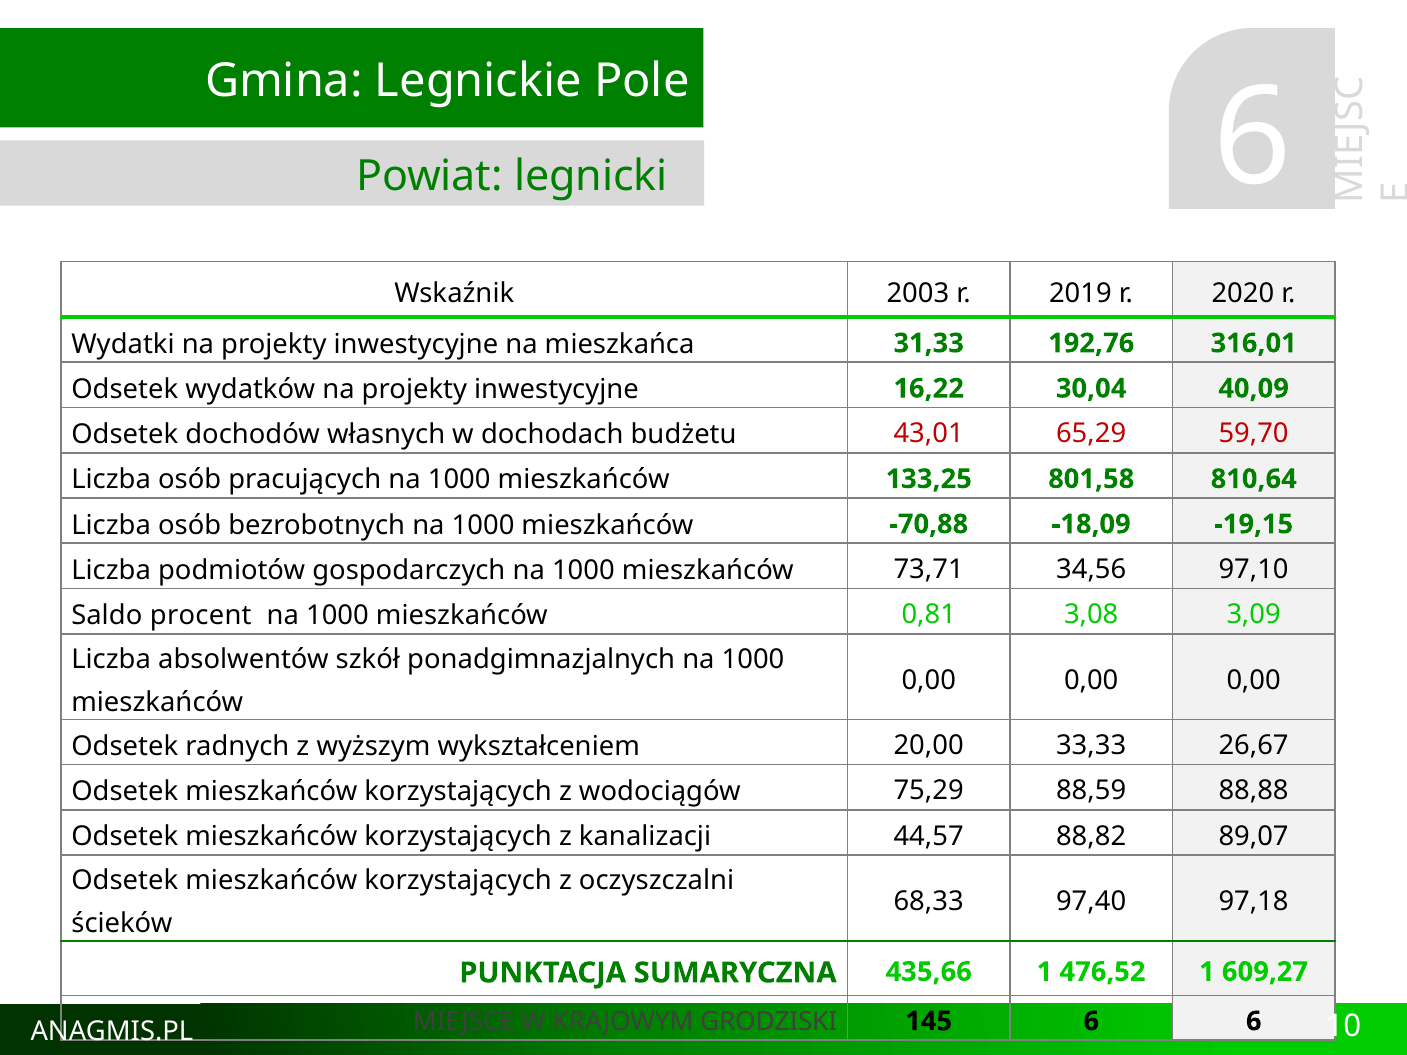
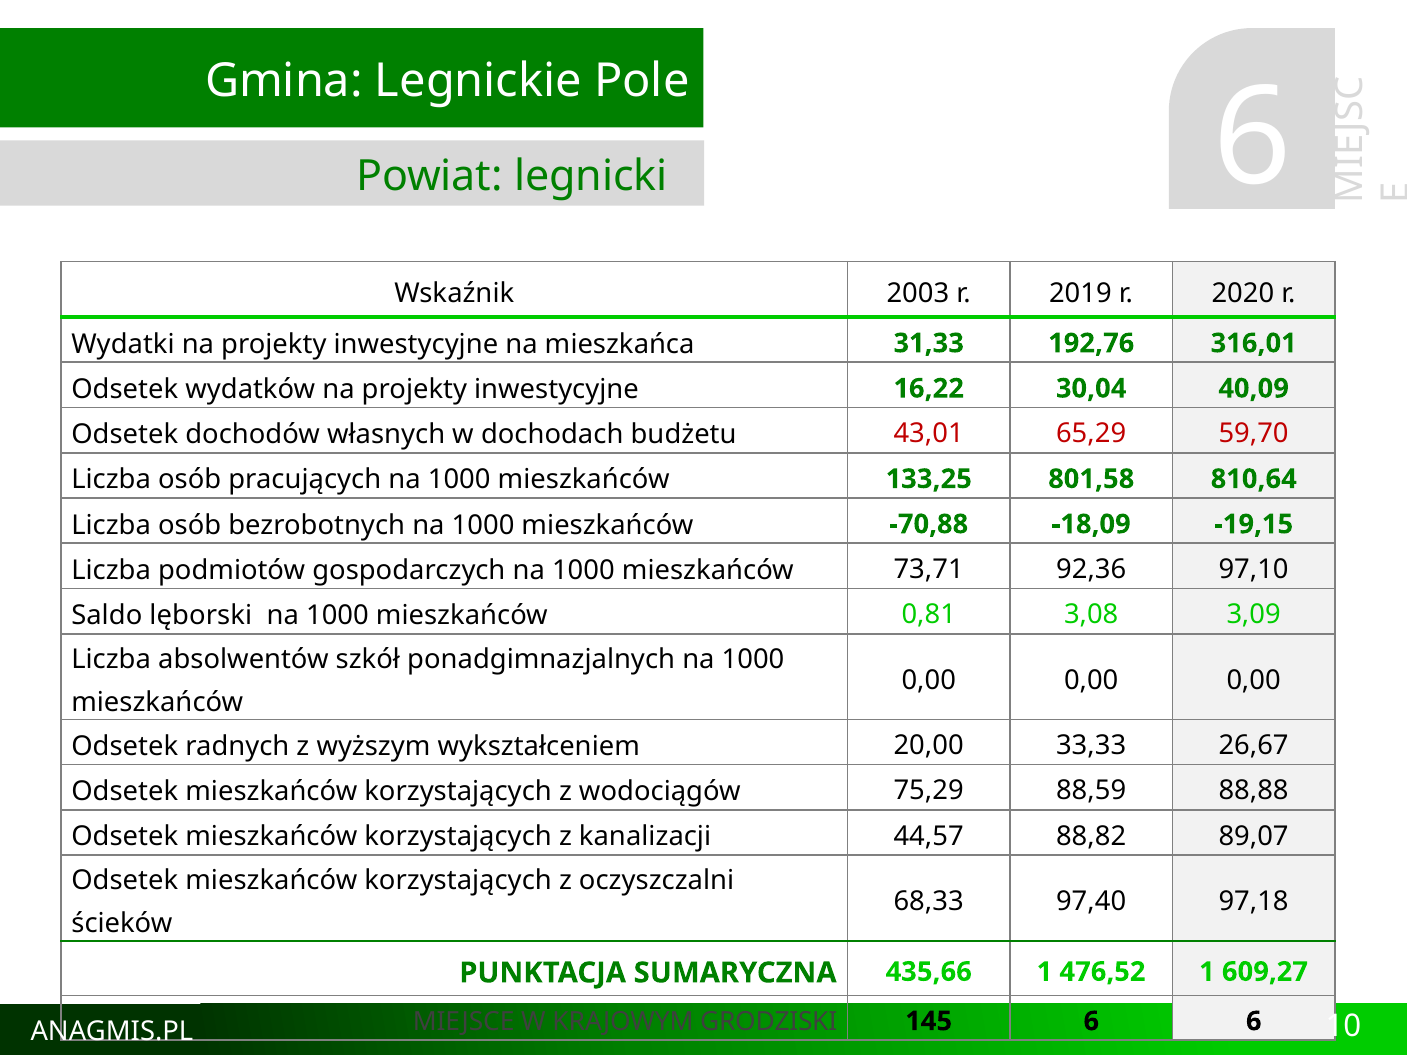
34,56: 34,56 -> 92,36 (1091, 570)
procent: procent -> lęborski (201, 616)
